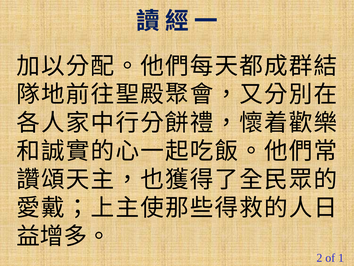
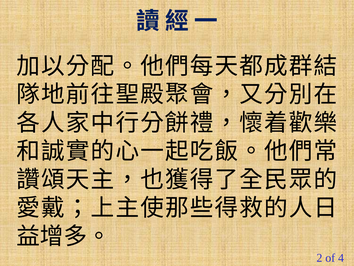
1: 1 -> 4 (341, 257)
